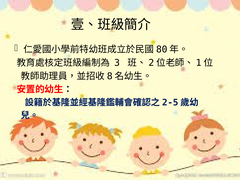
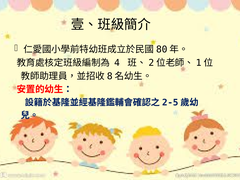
3: 3 -> 4 (117, 63)
